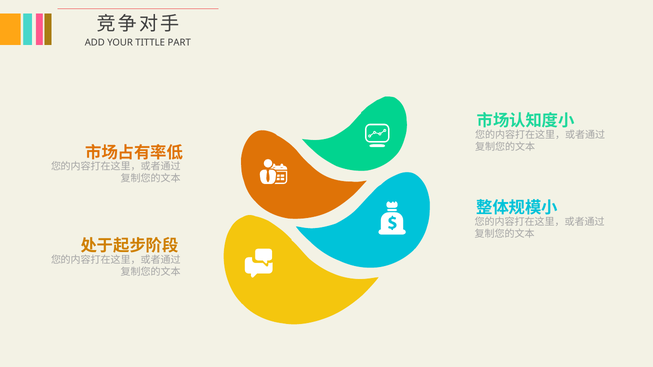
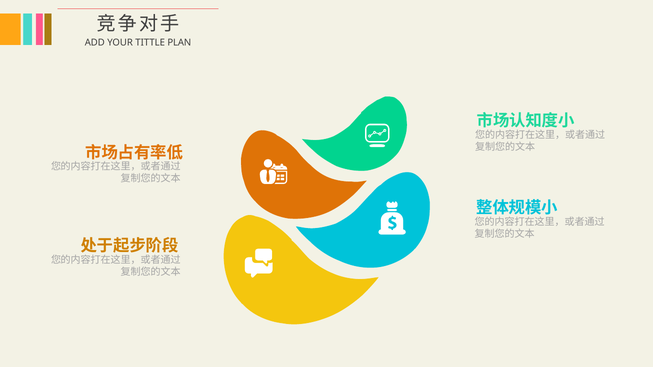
PART: PART -> PLAN (179, 43)
